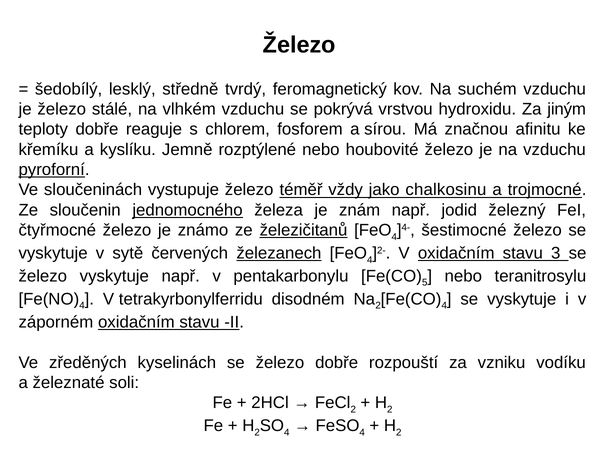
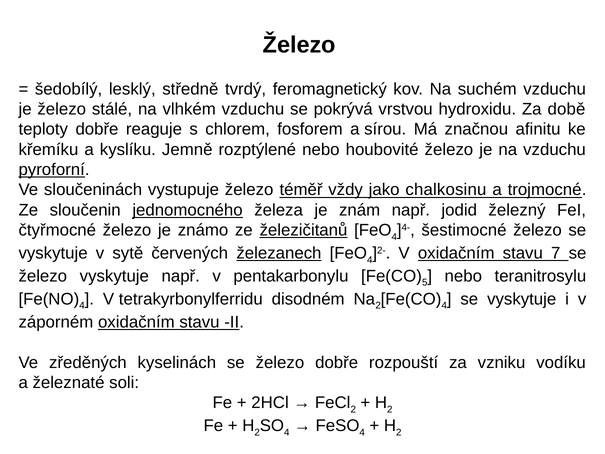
jiným: jiným -> době (566, 109)
3: 3 -> 7 (556, 253)
